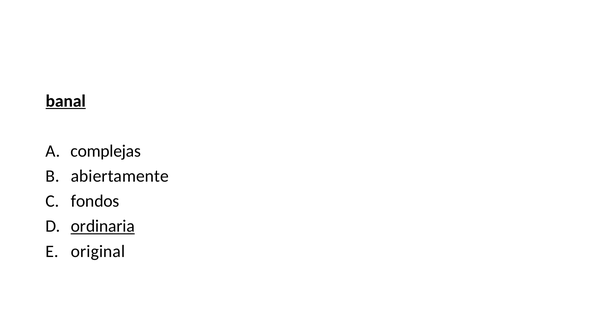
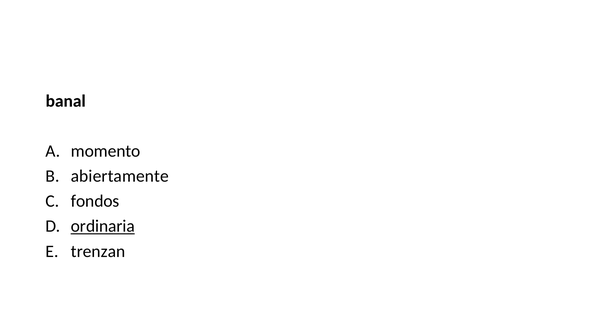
banal underline: present -> none (66, 101)
complejas: complejas -> momento (106, 151)
original: original -> trenzan (98, 252)
